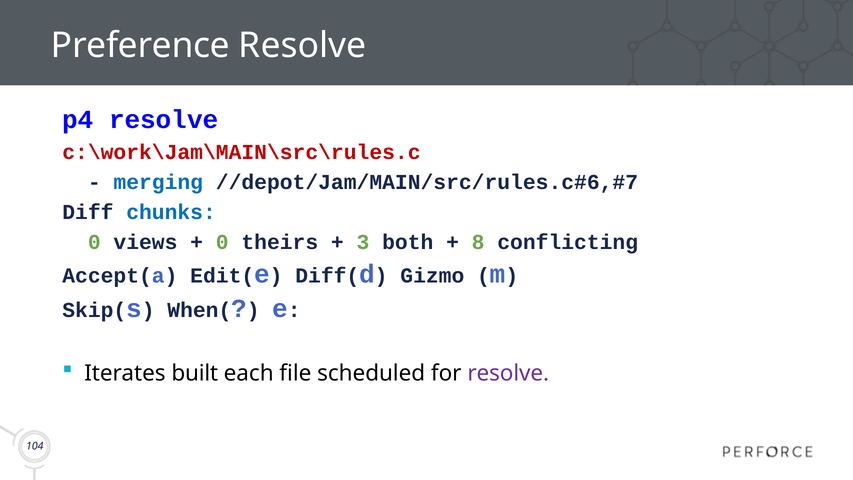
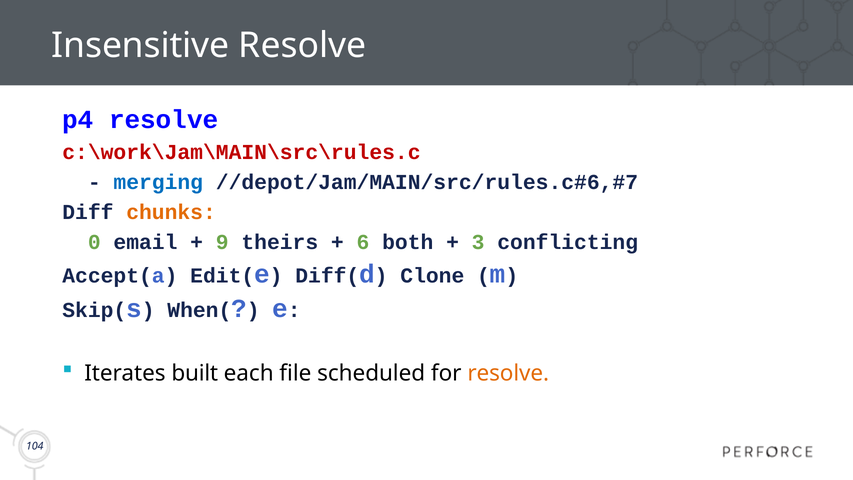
Preference: Preference -> Insensitive (140, 45)
chunks colour: blue -> orange (171, 212)
views: views -> email (145, 242)
0: 0 -> 9 (222, 242)
3: 3 -> 6 (363, 242)
8: 8 -> 3 (478, 242)
Gizmo: Gizmo -> Clone (432, 275)
resolve colour: purple -> orange (508, 373)
